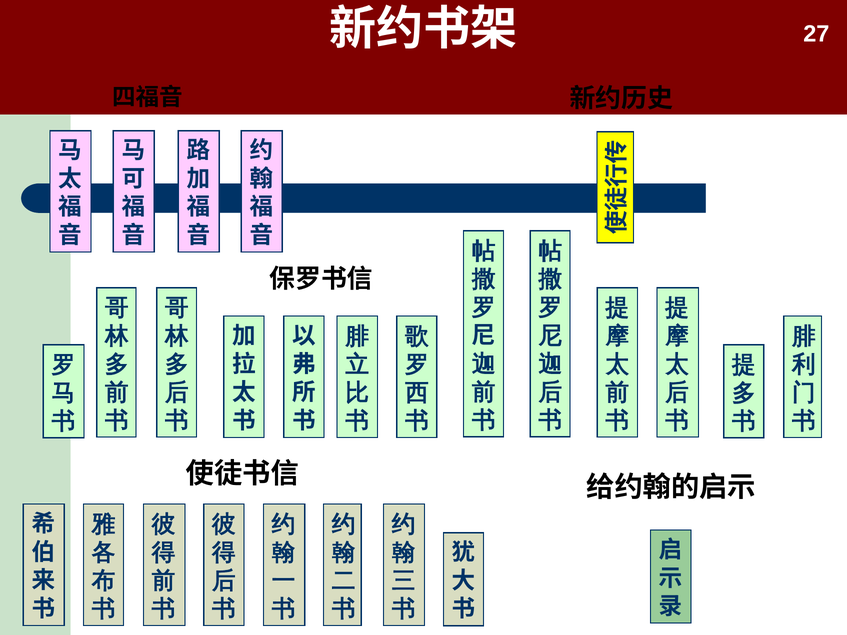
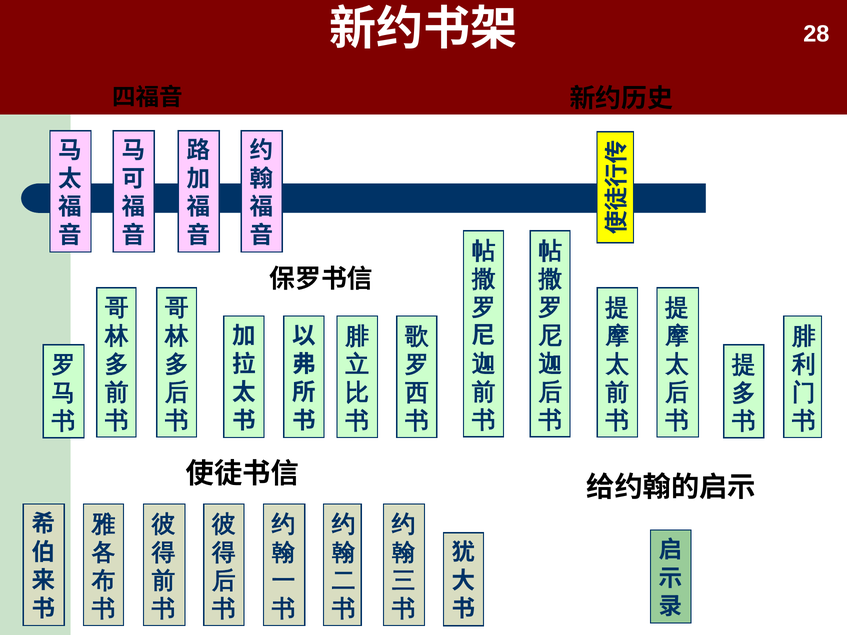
27: 27 -> 28 (816, 34)
